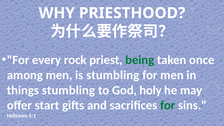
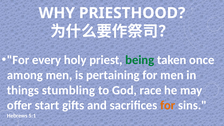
rock: rock -> holy (75, 60)
is stumbling: stumbling -> pertaining (113, 75)
holy: holy -> race (151, 90)
for colour: green -> orange (168, 105)
